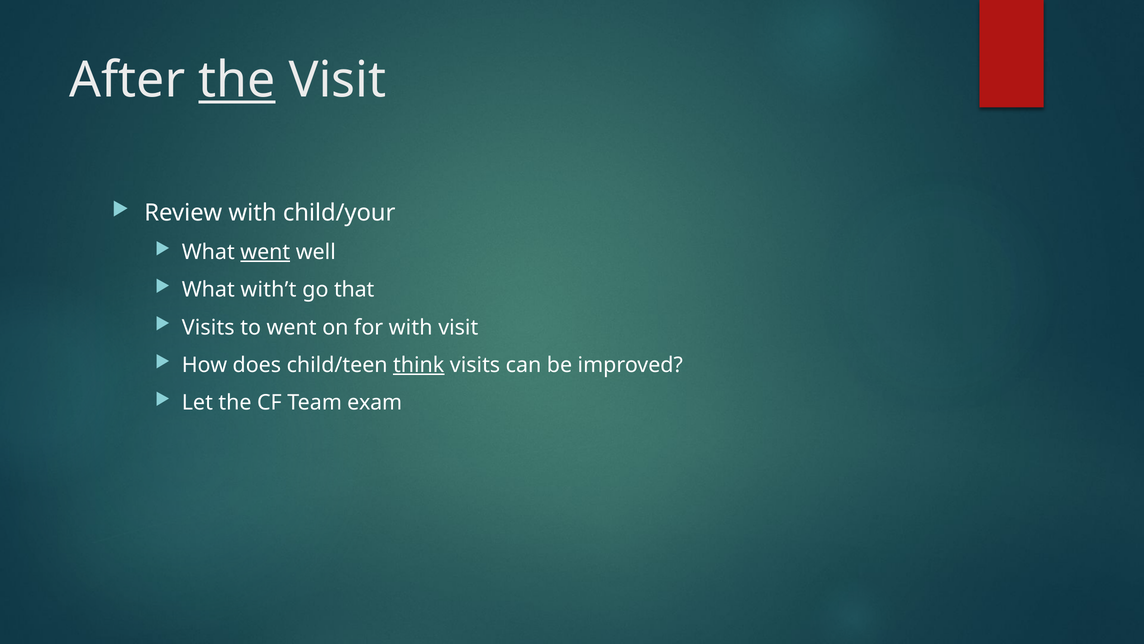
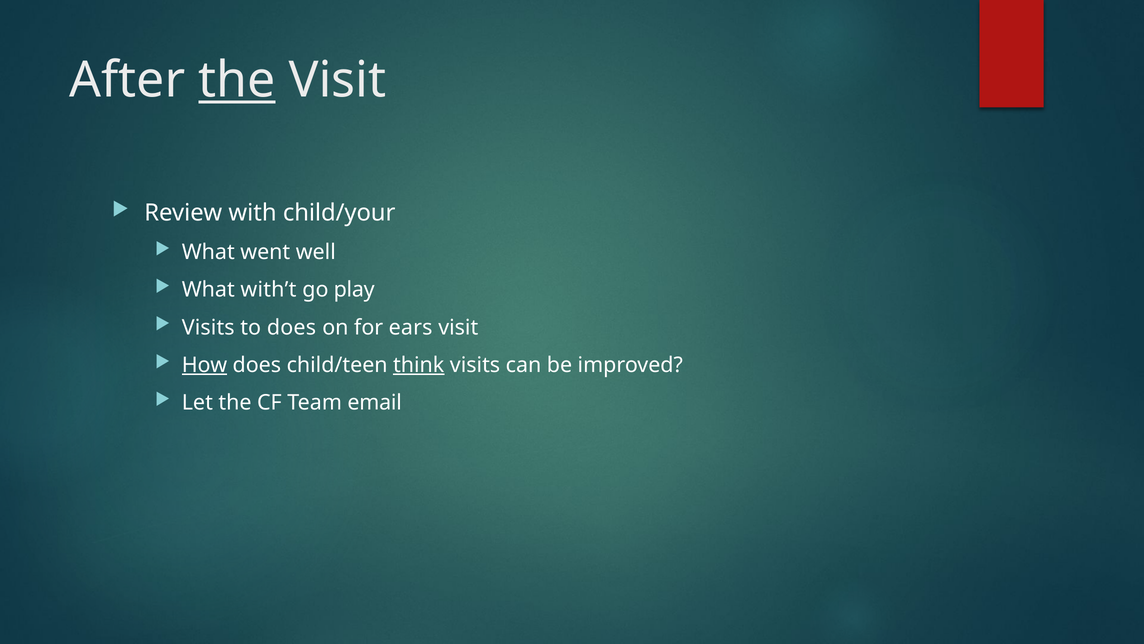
went underline: present -> none (265, 252)
that: that -> play (354, 290)
to went: went -> does (291, 327)
for with: with -> ears (411, 327)
How underline: none -> present (205, 365)
exam: exam -> email (375, 402)
